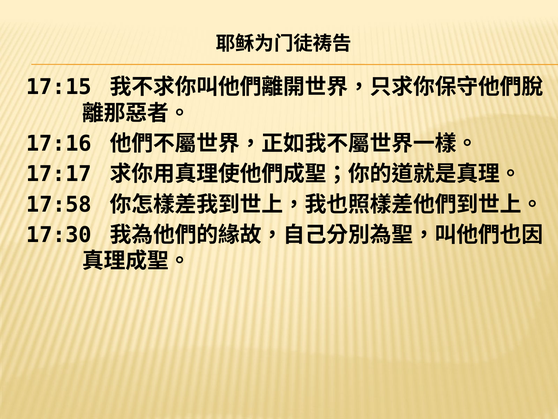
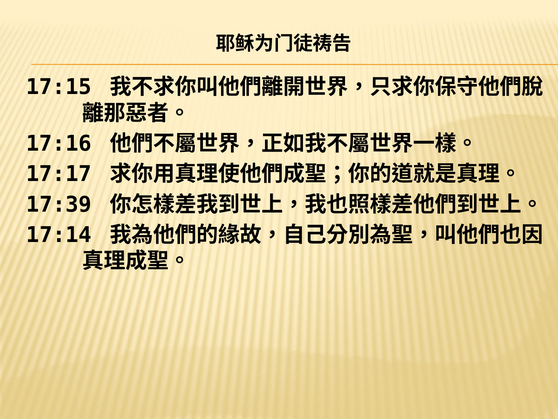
17:58: 17:58 -> 17:39 (59, 204)
17:30: 17:30 -> 17:14 (59, 235)
